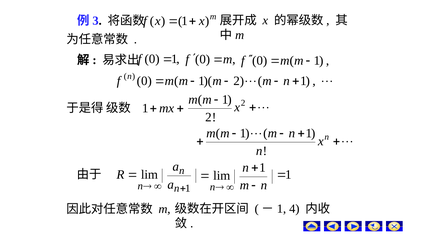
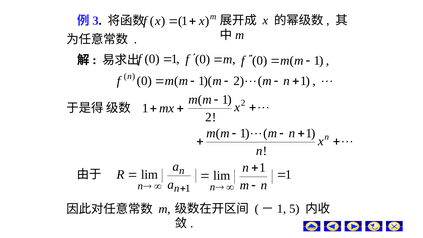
4: 4 -> 5 (294, 209)
